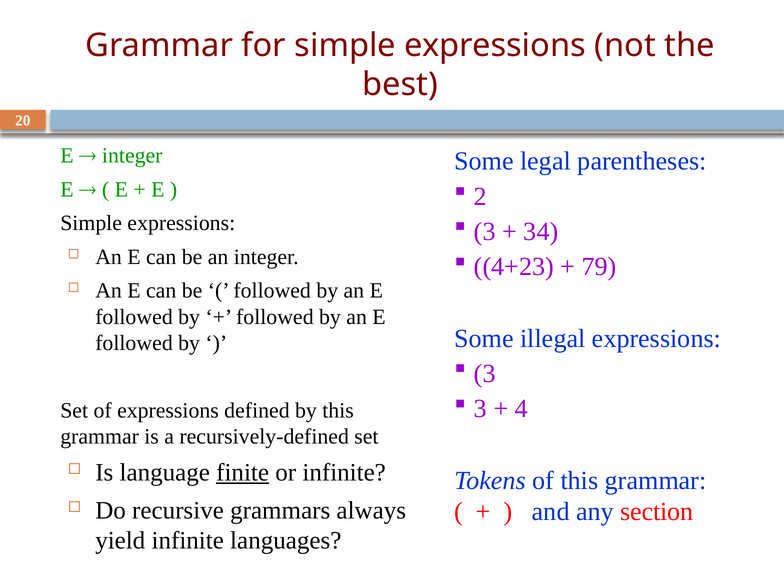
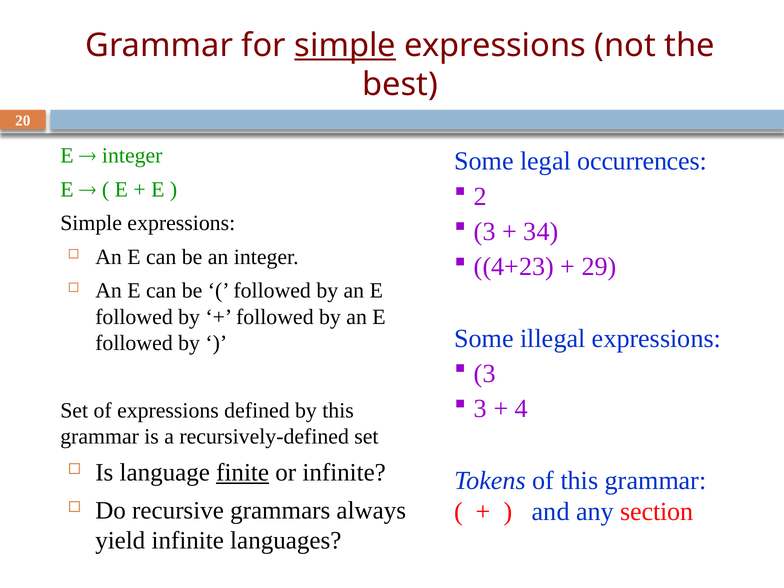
simple underline: none -> present (345, 45)
parentheses: parentheses -> occurrences (642, 161)
79: 79 -> 29 (599, 267)
